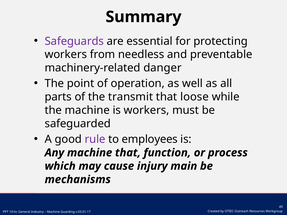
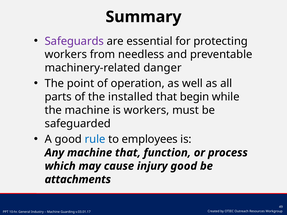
transmit: transmit -> installed (131, 97)
loose: loose -> begin (195, 97)
rule colour: purple -> blue (95, 139)
injury main: main -> good (184, 166)
mechanisms: mechanisms -> attachments (78, 180)
